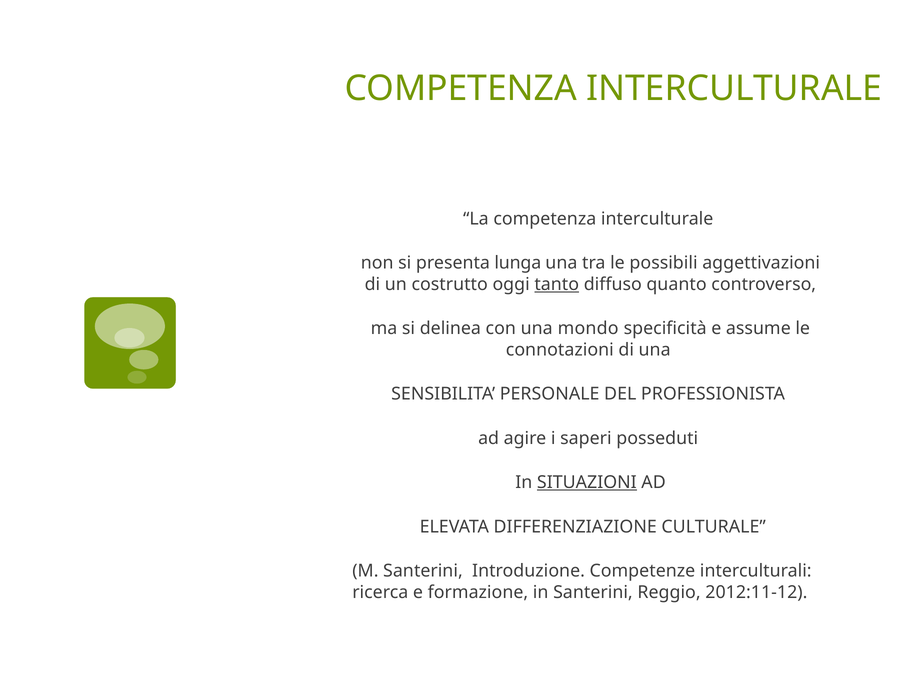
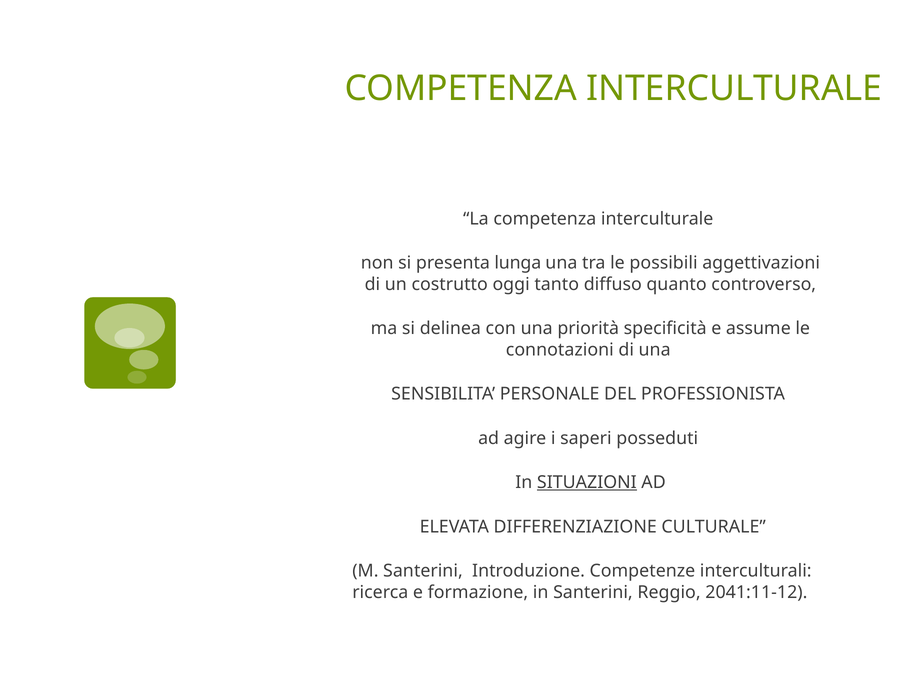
tanto underline: present -> none (557, 284)
mondo: mondo -> priorità (588, 329)
2012:11-12: 2012:11-12 -> 2041:11-12 (756, 592)
